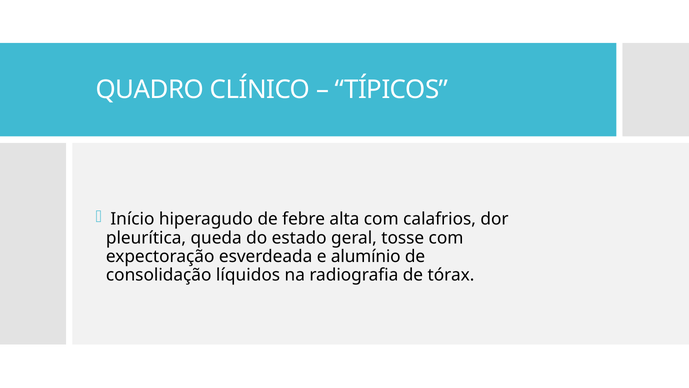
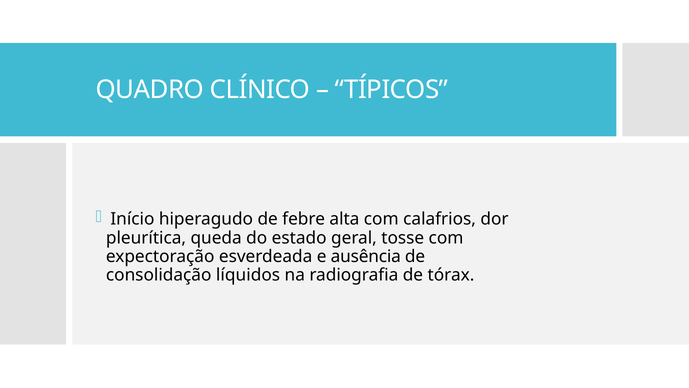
alumínio: alumínio -> ausência (366, 256)
